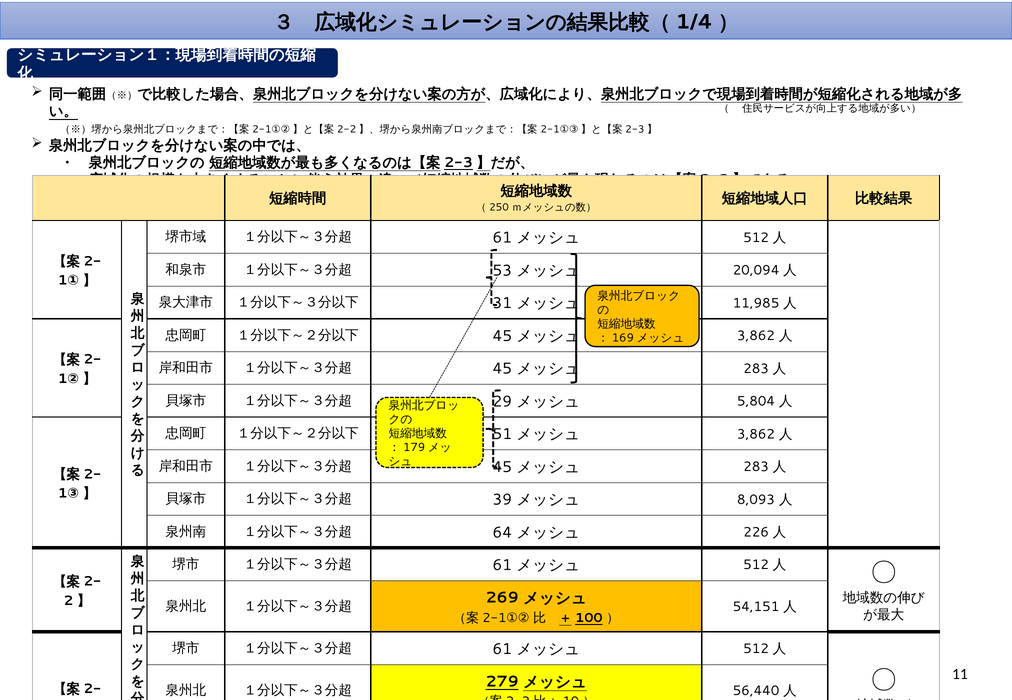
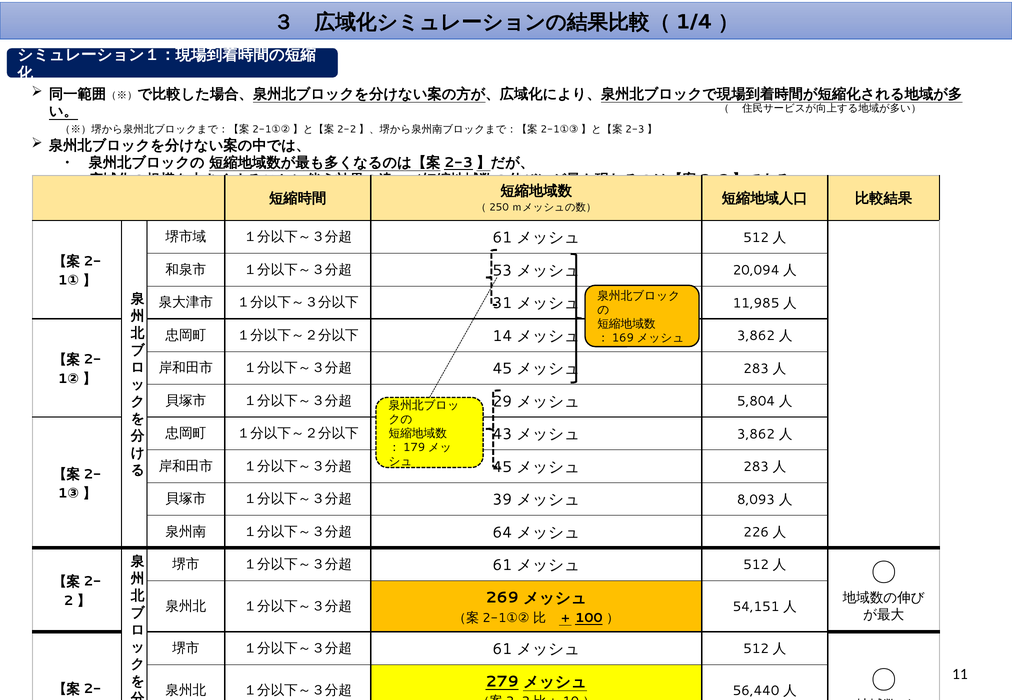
45: 45 -> 14 (502, 336)
51: 51 -> 43 (502, 435)
